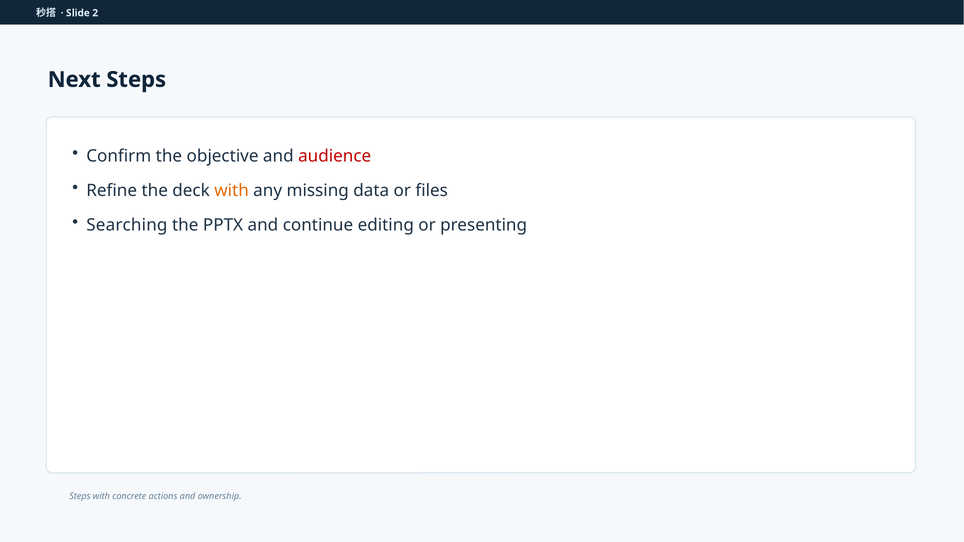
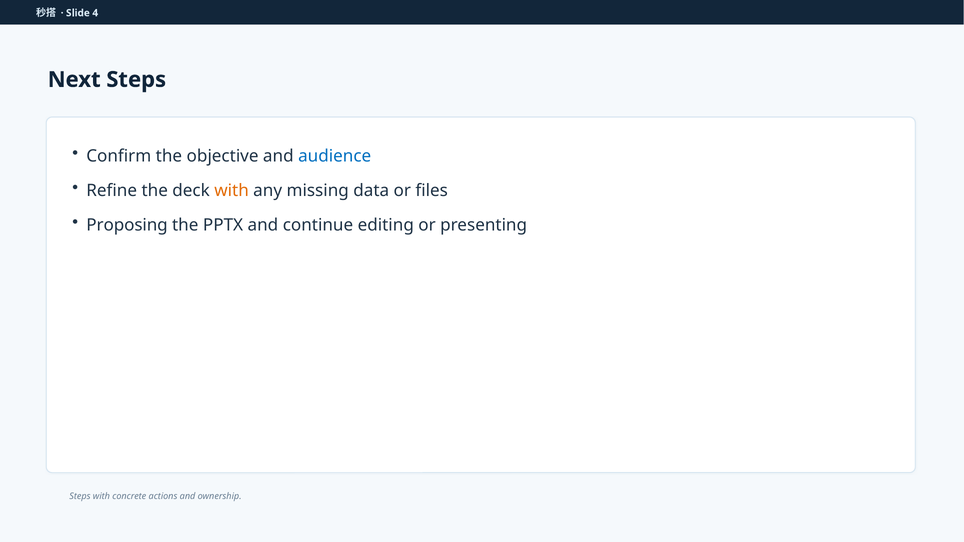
2: 2 -> 4 (95, 13)
audience colour: red -> blue (335, 156)
Searching: Searching -> Proposing (127, 225)
